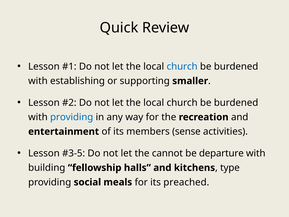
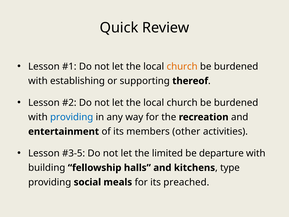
church colour: blue -> orange (182, 66)
smaller: smaller -> thereof (190, 81)
sense: sense -> other (186, 131)
cannot: cannot -> limited (167, 153)
